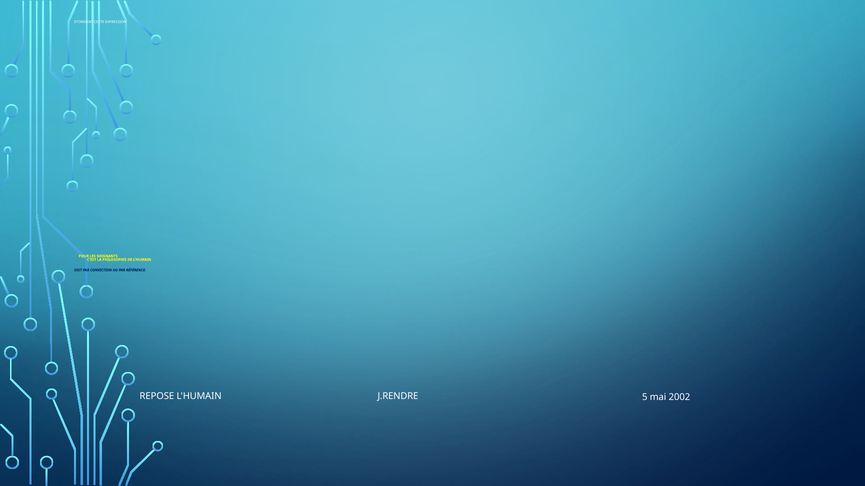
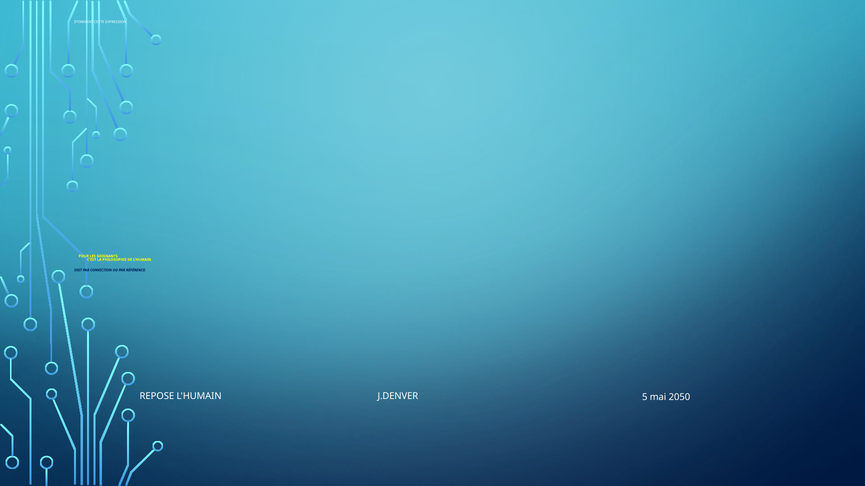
J.RENDRE: J.RENDRE -> J.DENVER (398, 397)
2002: 2002 -> 2050 (679, 397)
